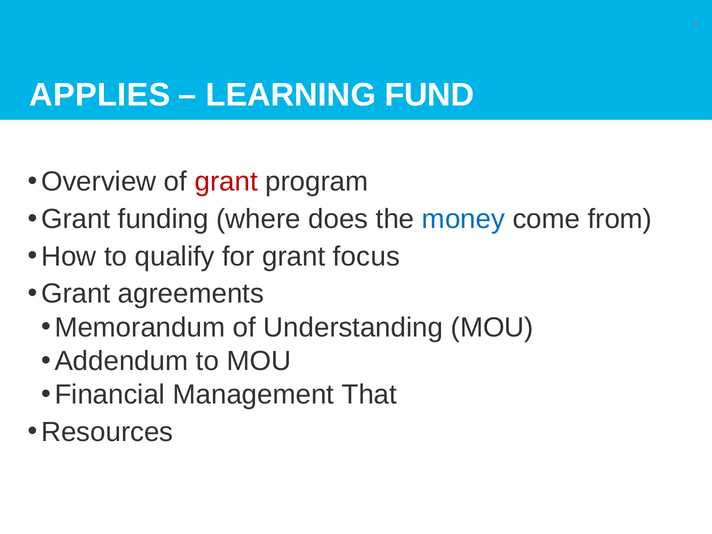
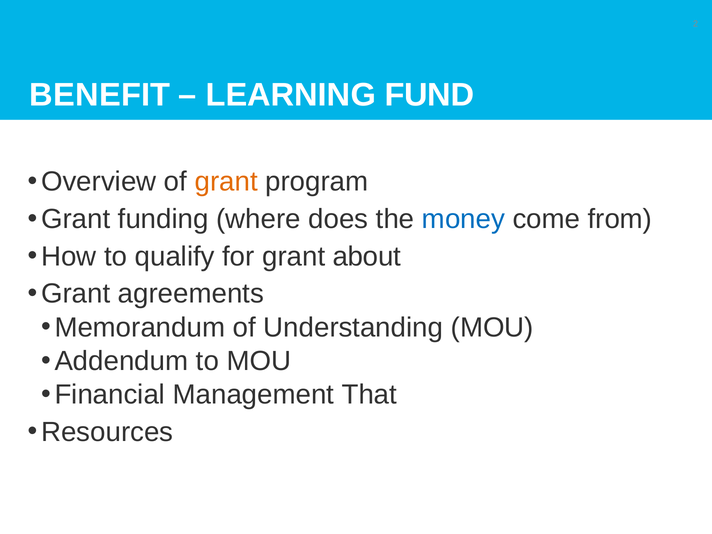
APPLIES: APPLIES -> BENEFIT (100, 95)
grant colour: red -> orange (226, 182)
focus: focus -> about (367, 256)
